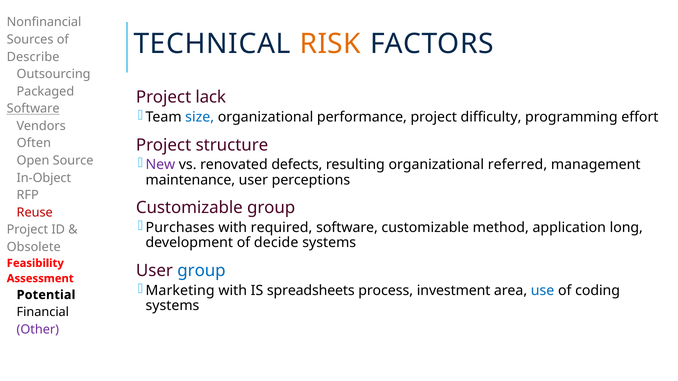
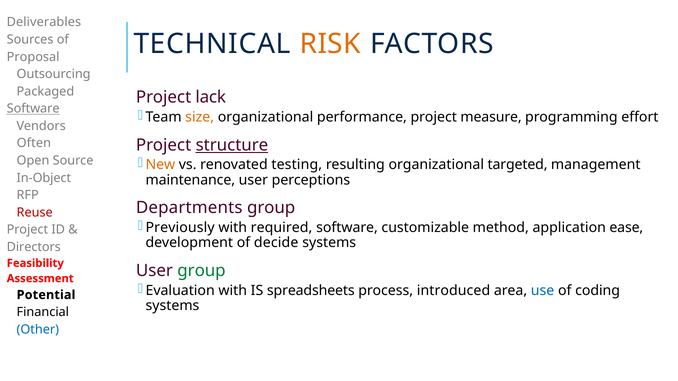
Nonfinancial: Nonfinancial -> Deliverables (44, 22)
Describe: Describe -> Proposal (33, 57)
size colour: blue -> orange (200, 117)
difficulty: difficulty -> measure (491, 117)
structure underline: none -> present (232, 145)
New colour: purple -> orange (160, 165)
defects: defects -> testing (297, 165)
referred: referred -> targeted (518, 165)
Customizable: Customizable -> Departments (189, 208)
Purchases: Purchases -> Previously (180, 228)
long: long -> ease (626, 228)
Obsolete: Obsolete -> Directors (34, 247)
group colour: blue -> green (202, 271)
Marketing: Marketing -> Evaluation (180, 291)
investment: investment -> introduced (454, 291)
Other colour: purple -> blue (38, 330)
